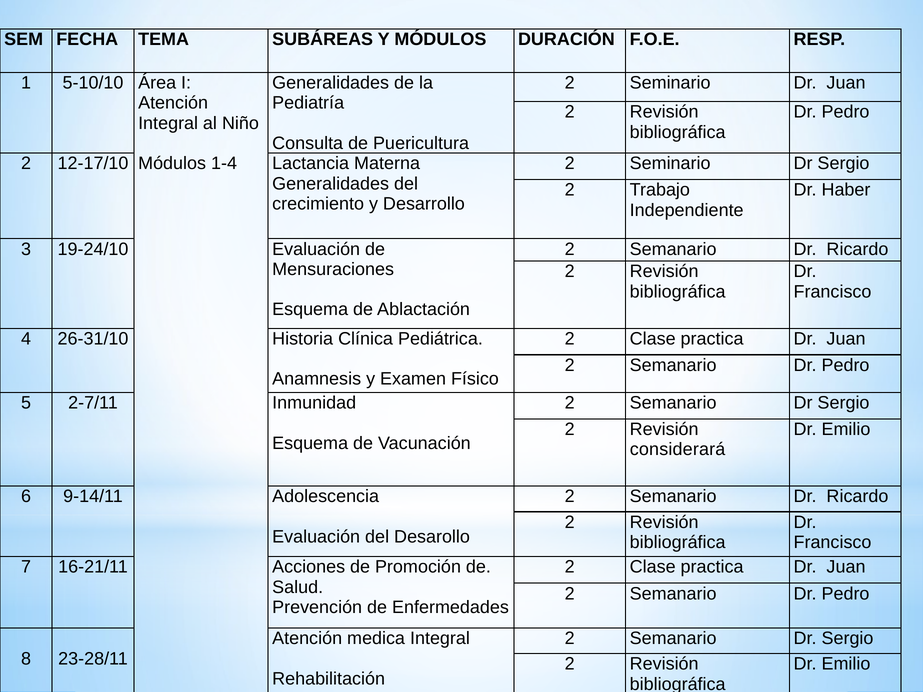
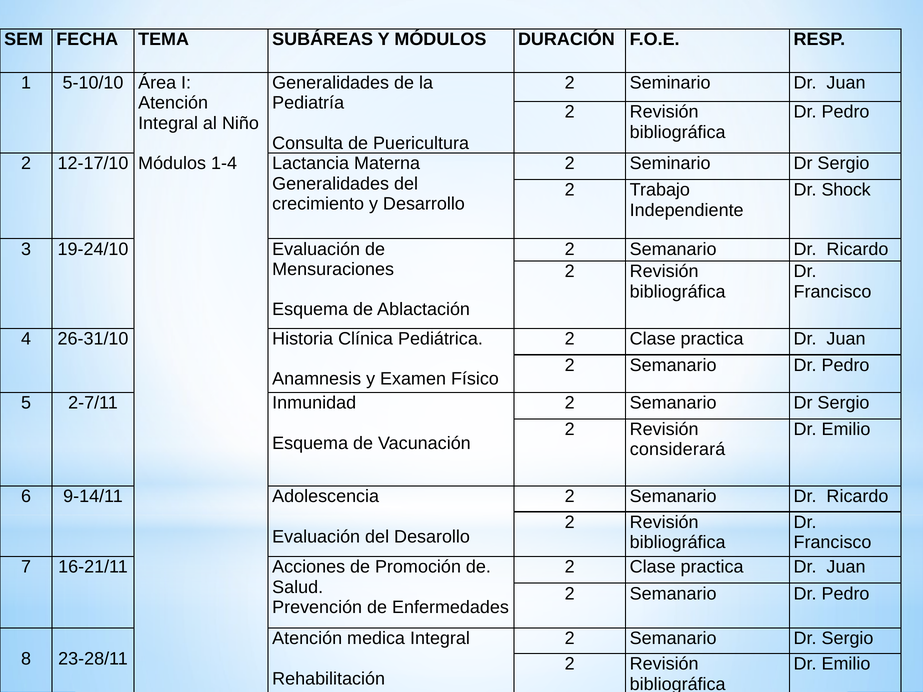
Haber: Haber -> Shock (846, 190)
